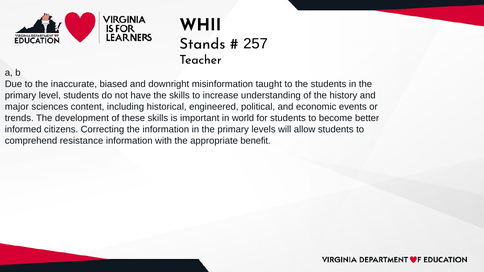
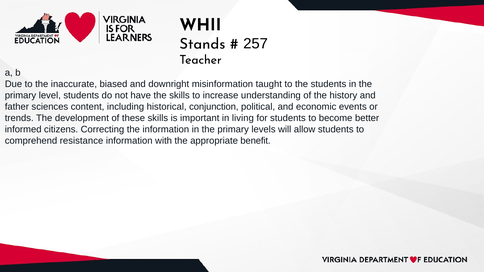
major: major -> father (17, 107)
engineered: engineered -> conjunction (214, 107)
world: world -> living (243, 118)
